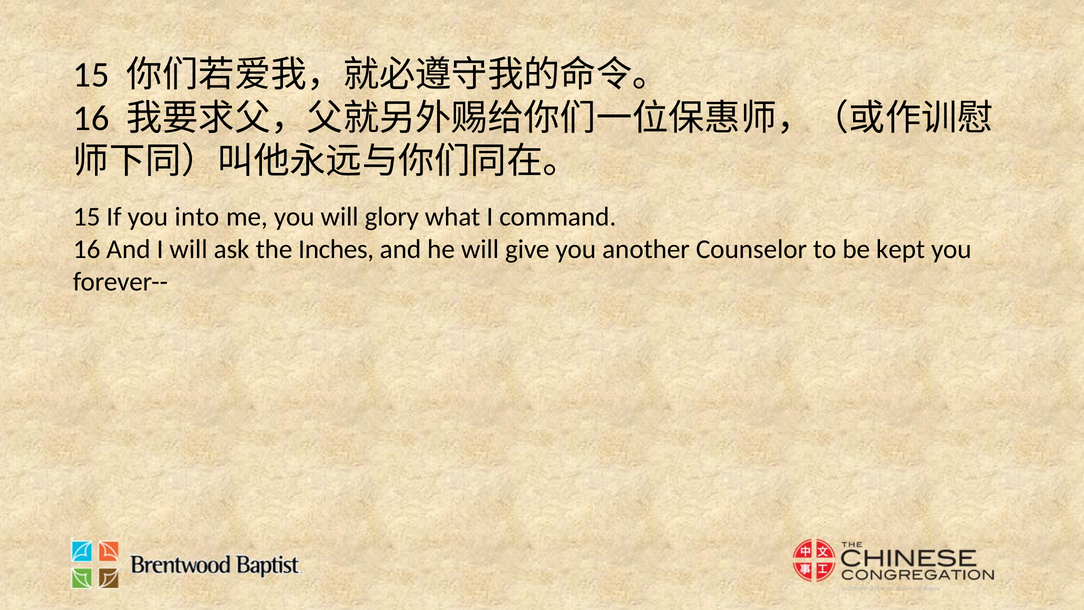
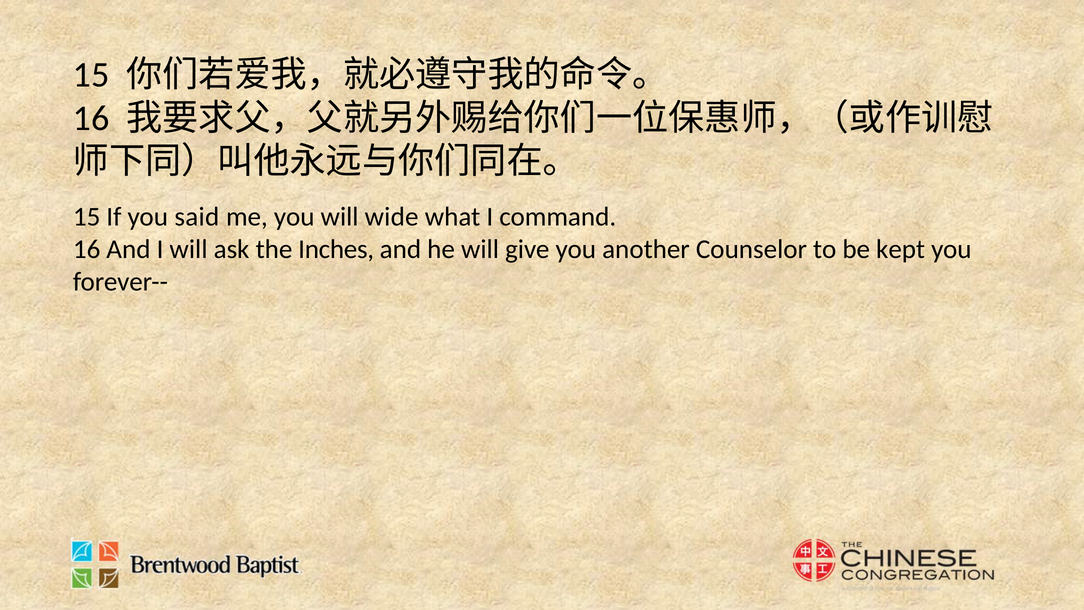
into: into -> said (197, 217)
glory: glory -> wide (392, 217)
